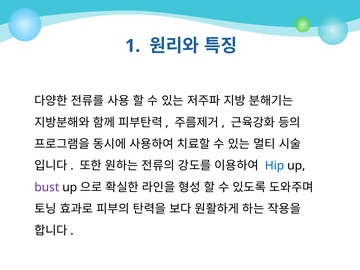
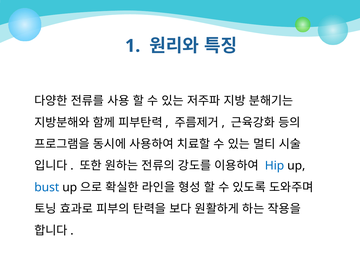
bust colour: purple -> blue (47, 187)
